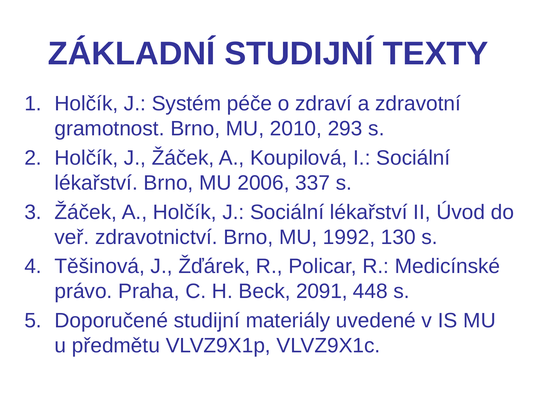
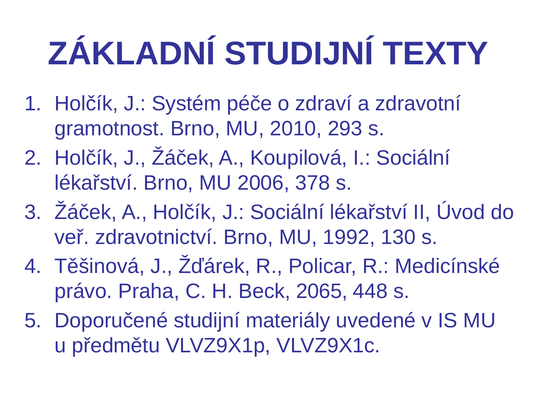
337: 337 -> 378 (313, 183)
2091: 2091 -> 2065 (322, 292)
